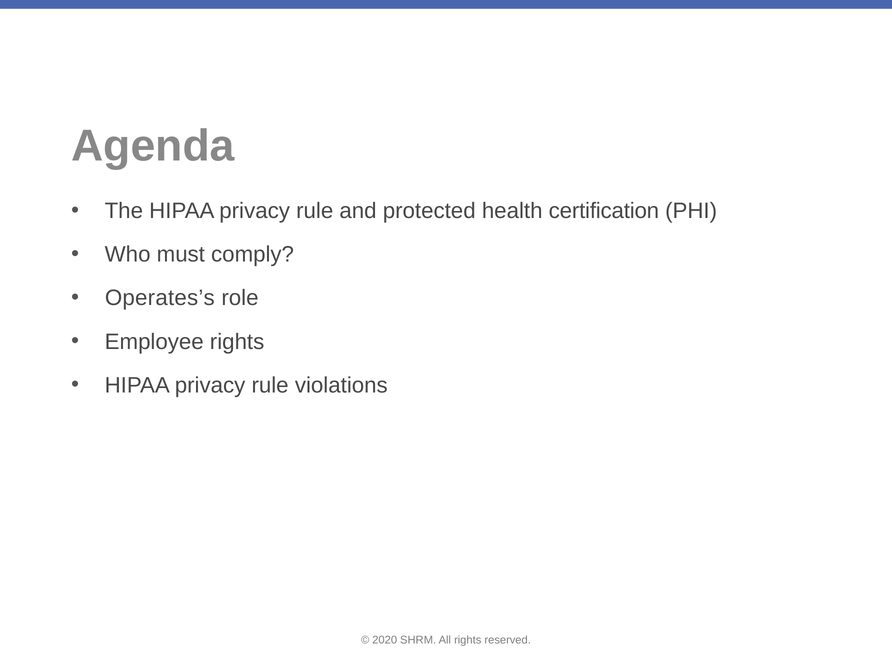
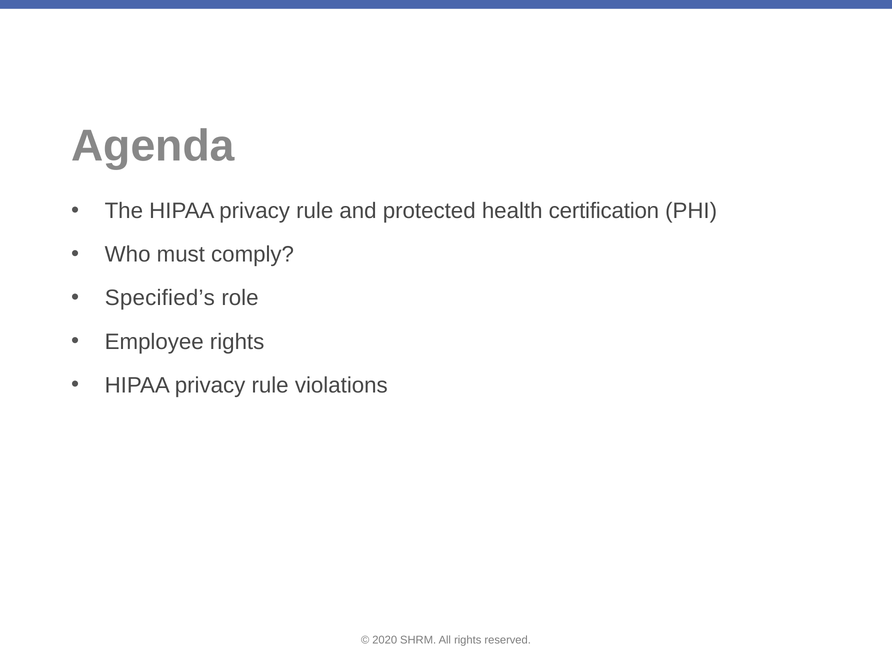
Operates’s: Operates’s -> Specified’s (160, 298)
